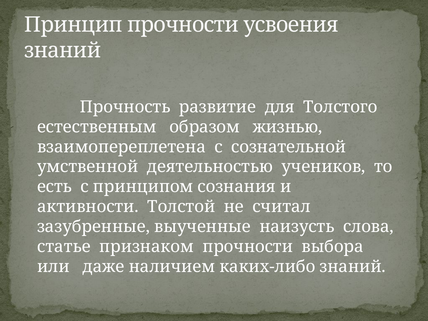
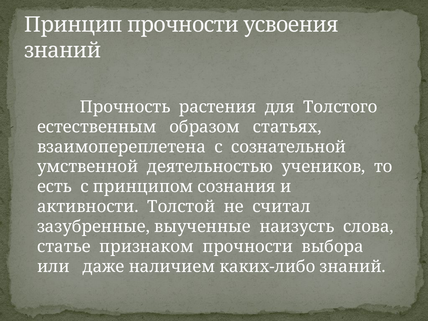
развитие: развитие -> растения (218, 107)
жизнью: жизнью -> статьях (287, 127)
